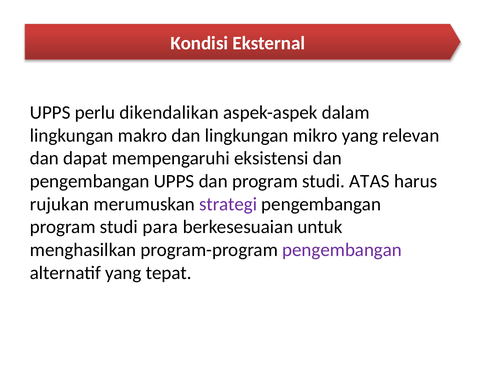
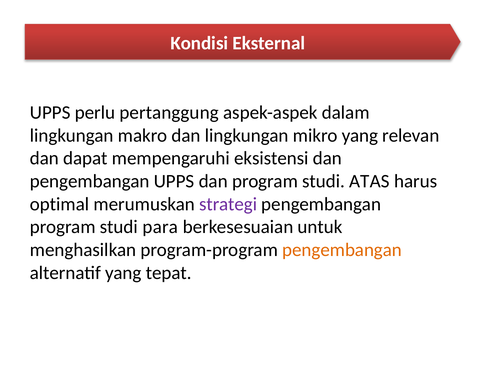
dikendalikan: dikendalikan -> pertanggung (169, 112)
rujukan: rujukan -> optimal (60, 204)
pengembangan colour: purple -> orange (342, 250)
